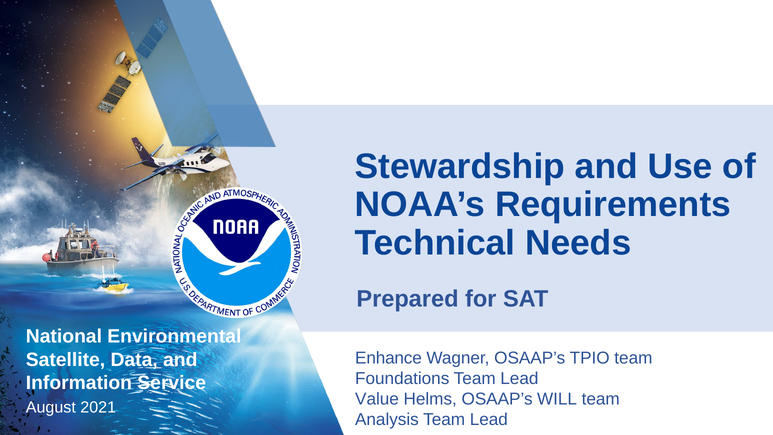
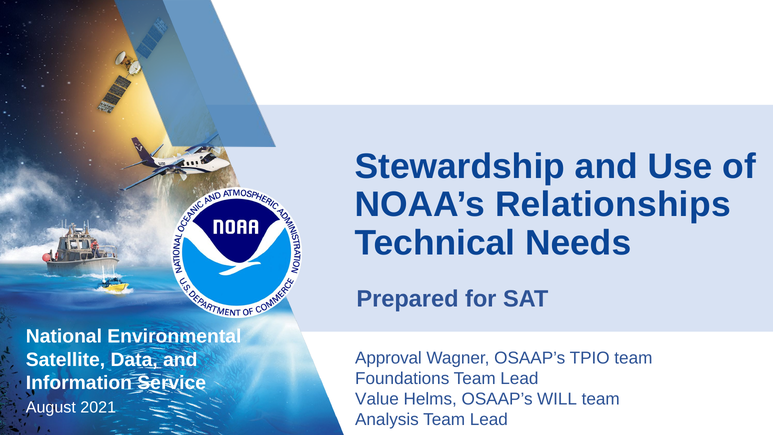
Requirements: Requirements -> Relationships (613, 205)
Enhance: Enhance -> Approval (388, 358)
